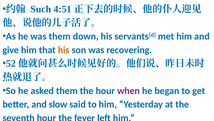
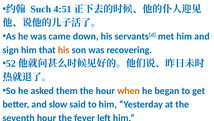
was them: them -> came (60, 36)
give: give -> sign (11, 50)
when colour: purple -> orange (129, 90)
